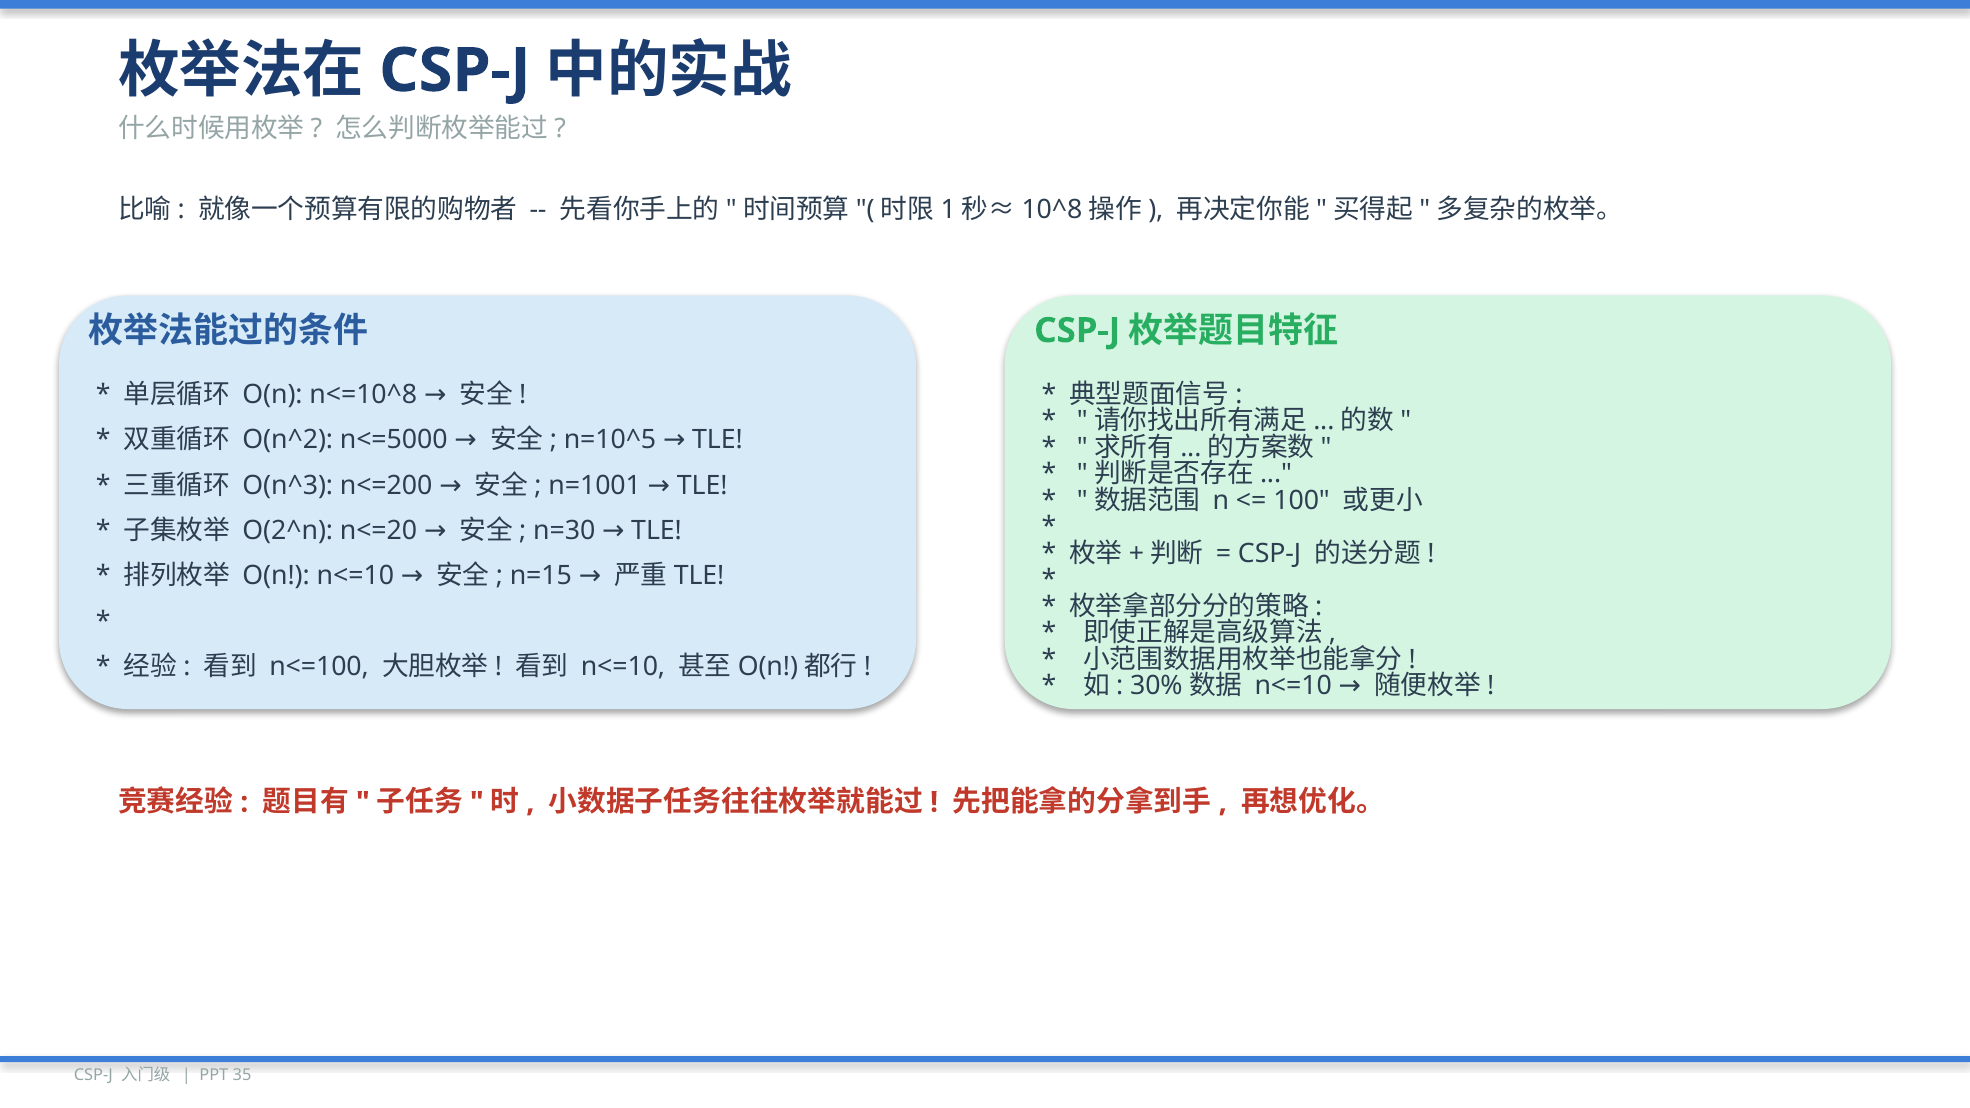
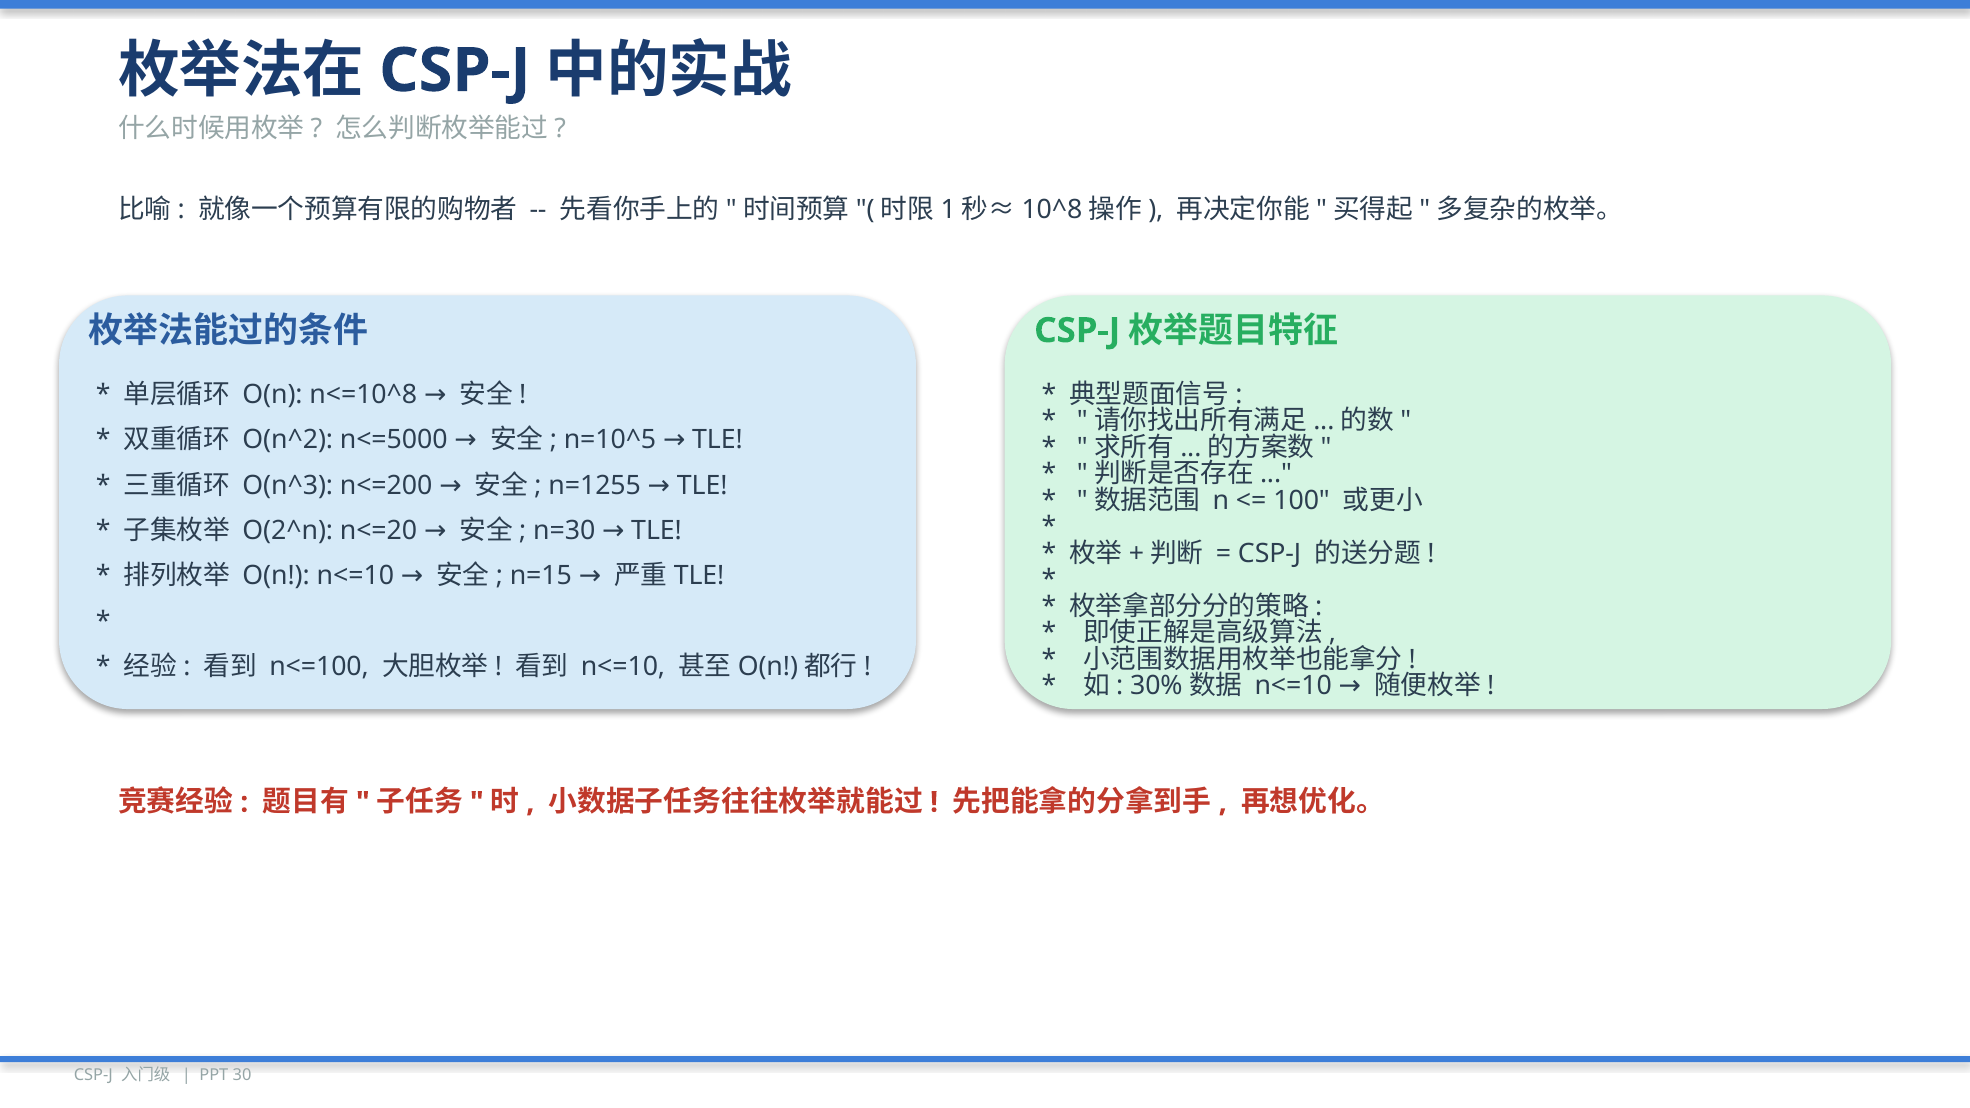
n=1001: n=1001 -> n=1255 (595, 485)
35: 35 -> 30 (242, 1075)
